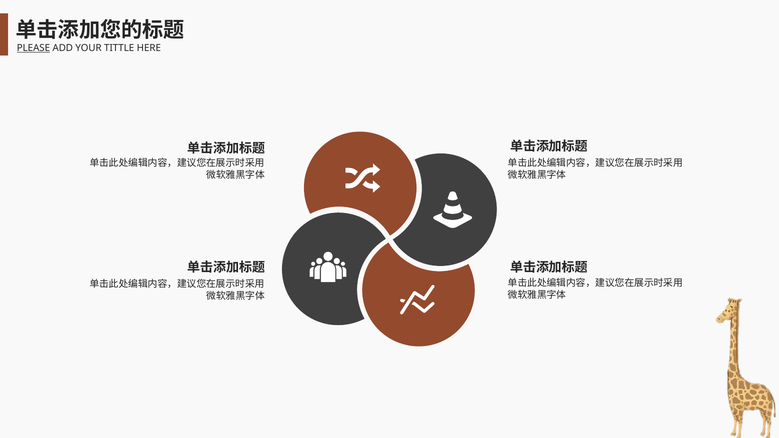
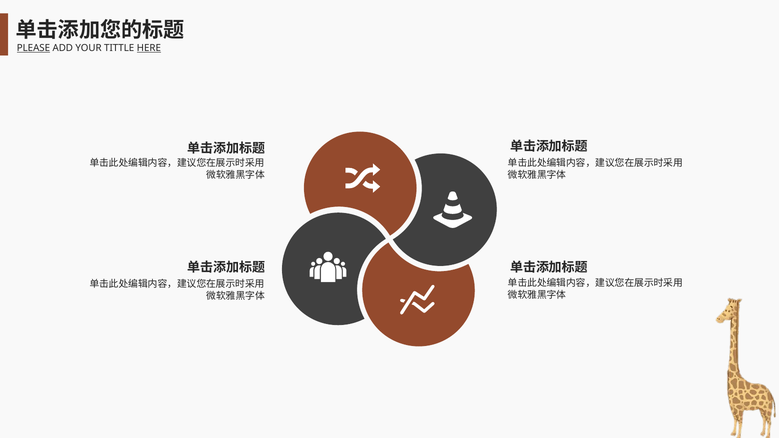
HERE underline: none -> present (149, 48)
